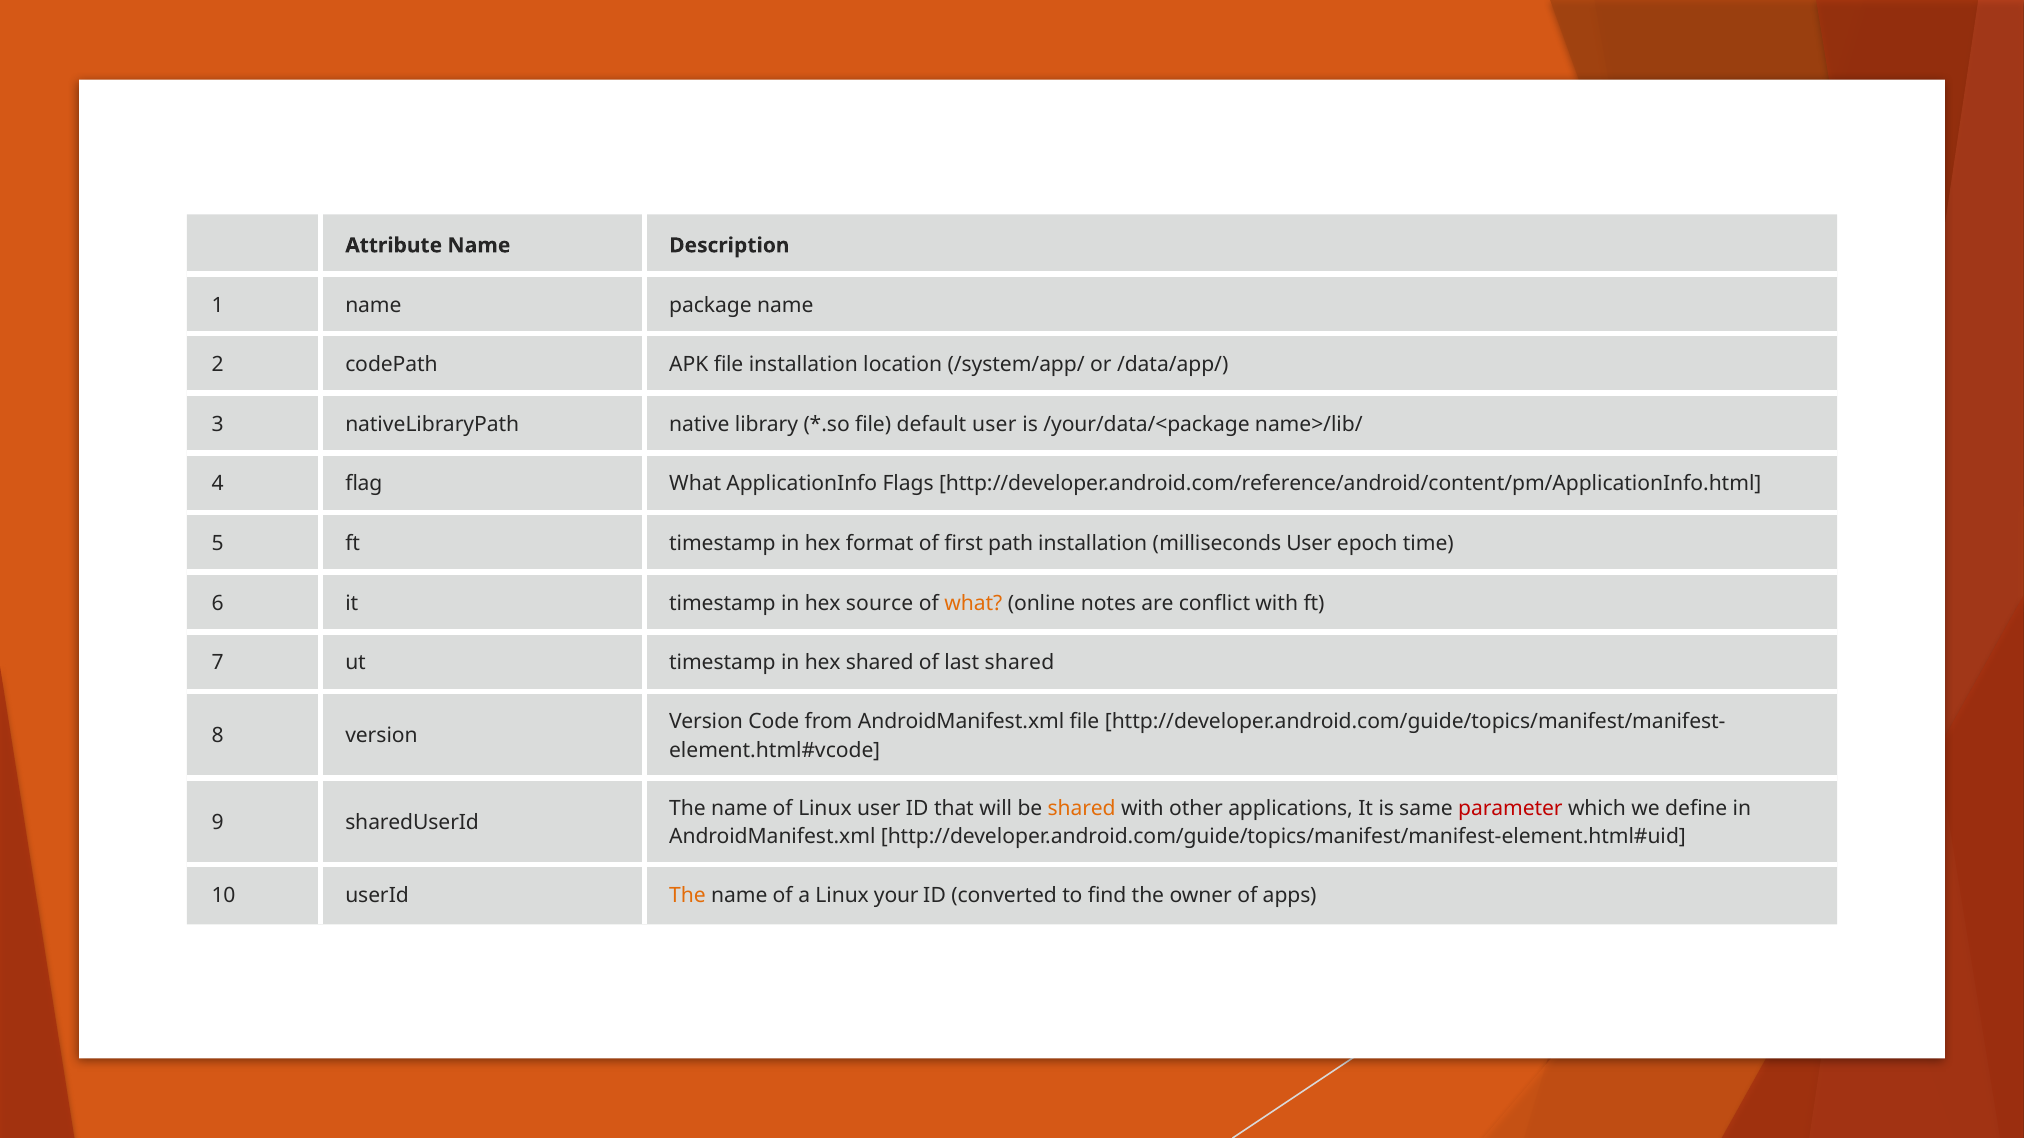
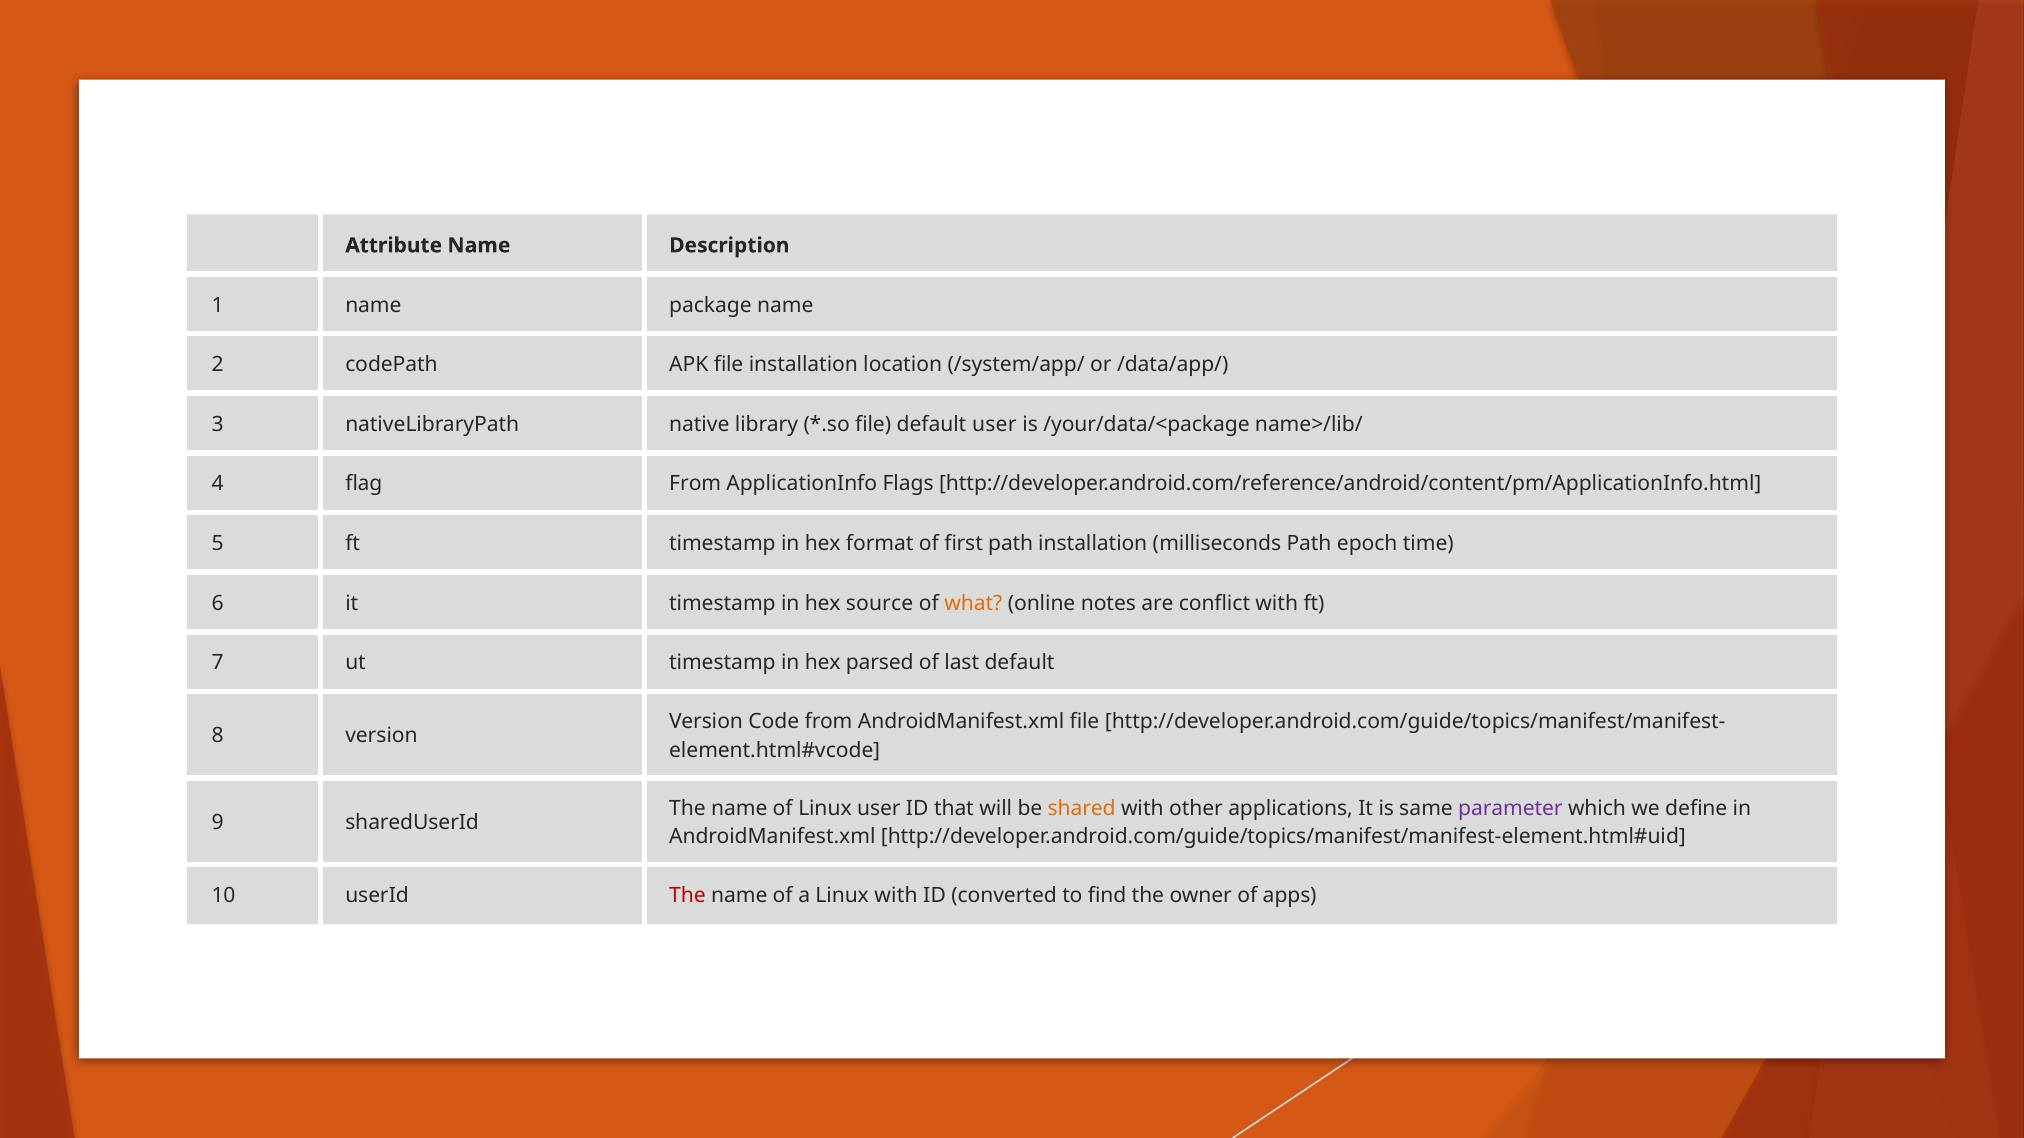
flag What: What -> From (695, 484)
milliseconds User: User -> Path (1309, 544)
hex shared: shared -> parsed (880, 663)
last shared: shared -> default (1020, 663)
parameter colour: red -> purple (1510, 809)
The colour: orange -> red (687, 896)
Linux your: your -> with (896, 896)
